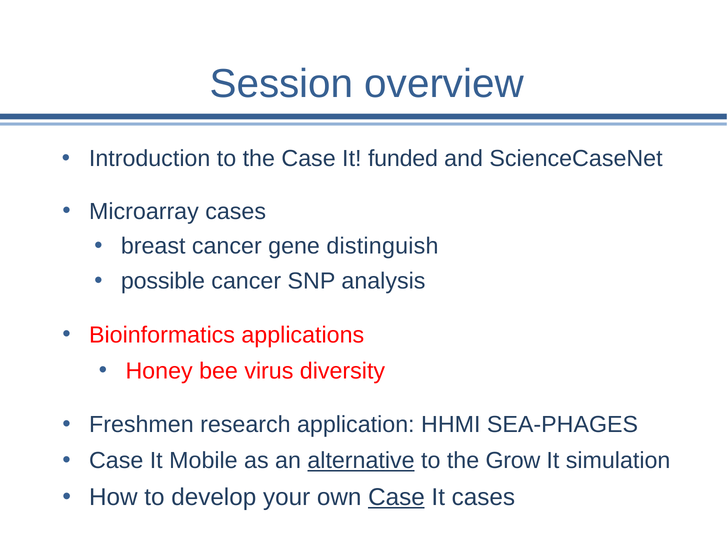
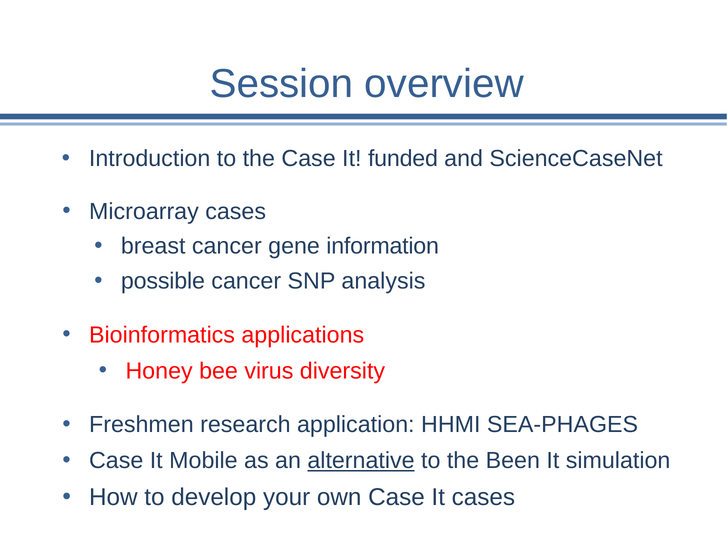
distinguish: distinguish -> information (383, 246)
Grow: Grow -> Been (513, 461)
Case underline: present -> none (396, 497)
